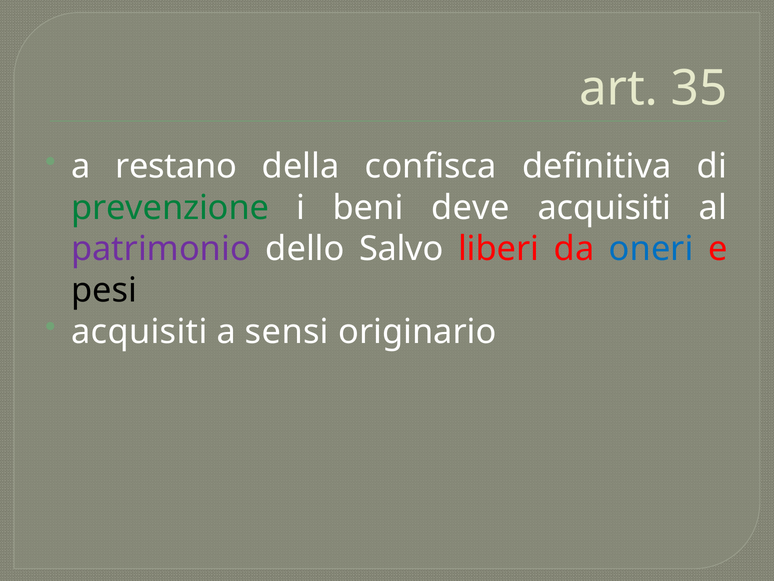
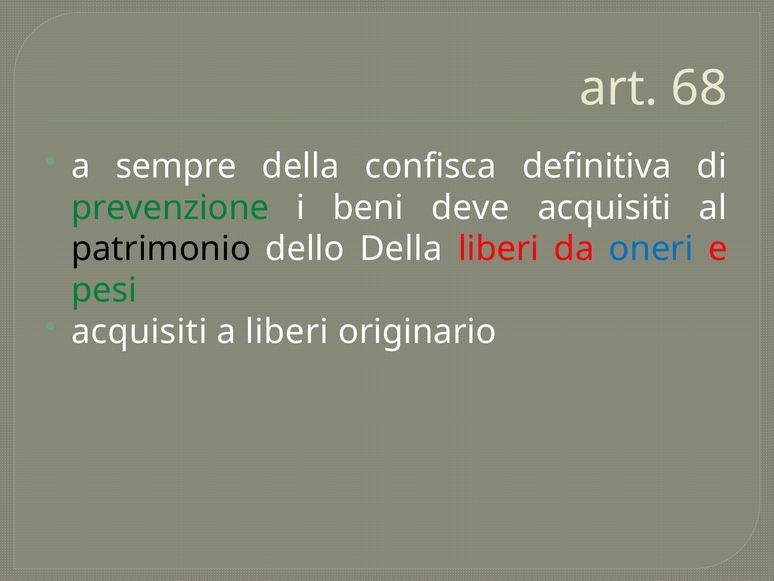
35: 35 -> 68 (699, 88)
restano: restano -> sempre (176, 166)
patrimonio colour: purple -> black (161, 249)
dello Salvo: Salvo -> Della (401, 249)
pesi colour: black -> green (104, 290)
a sensi: sensi -> liberi (287, 331)
